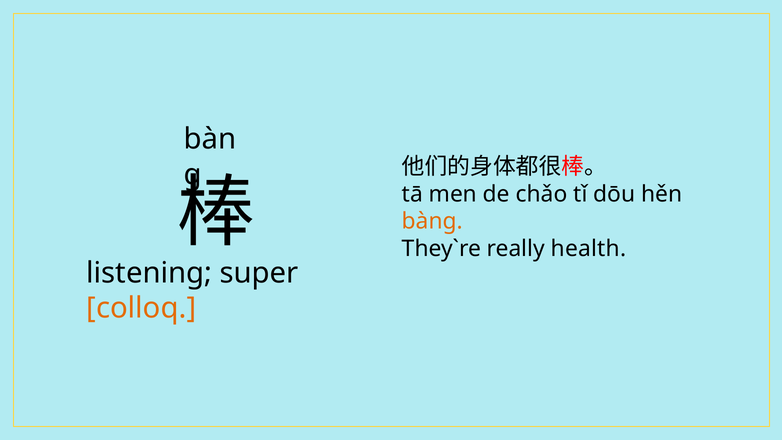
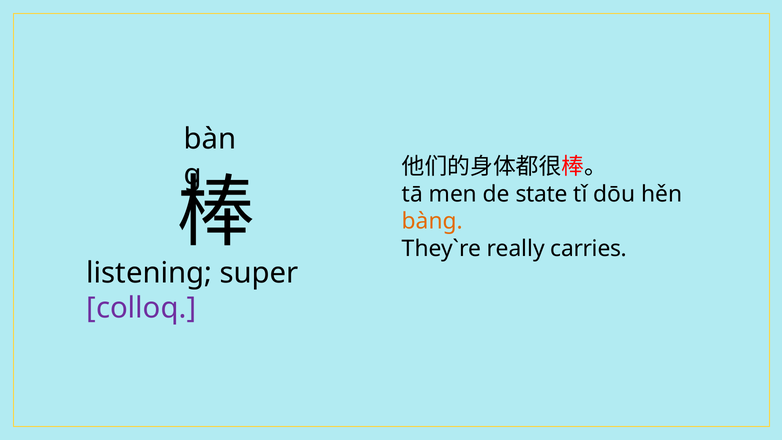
chǎo: chǎo -> state (542, 194)
health: health -> carries (589, 249)
colloq colour: orange -> purple (141, 308)
